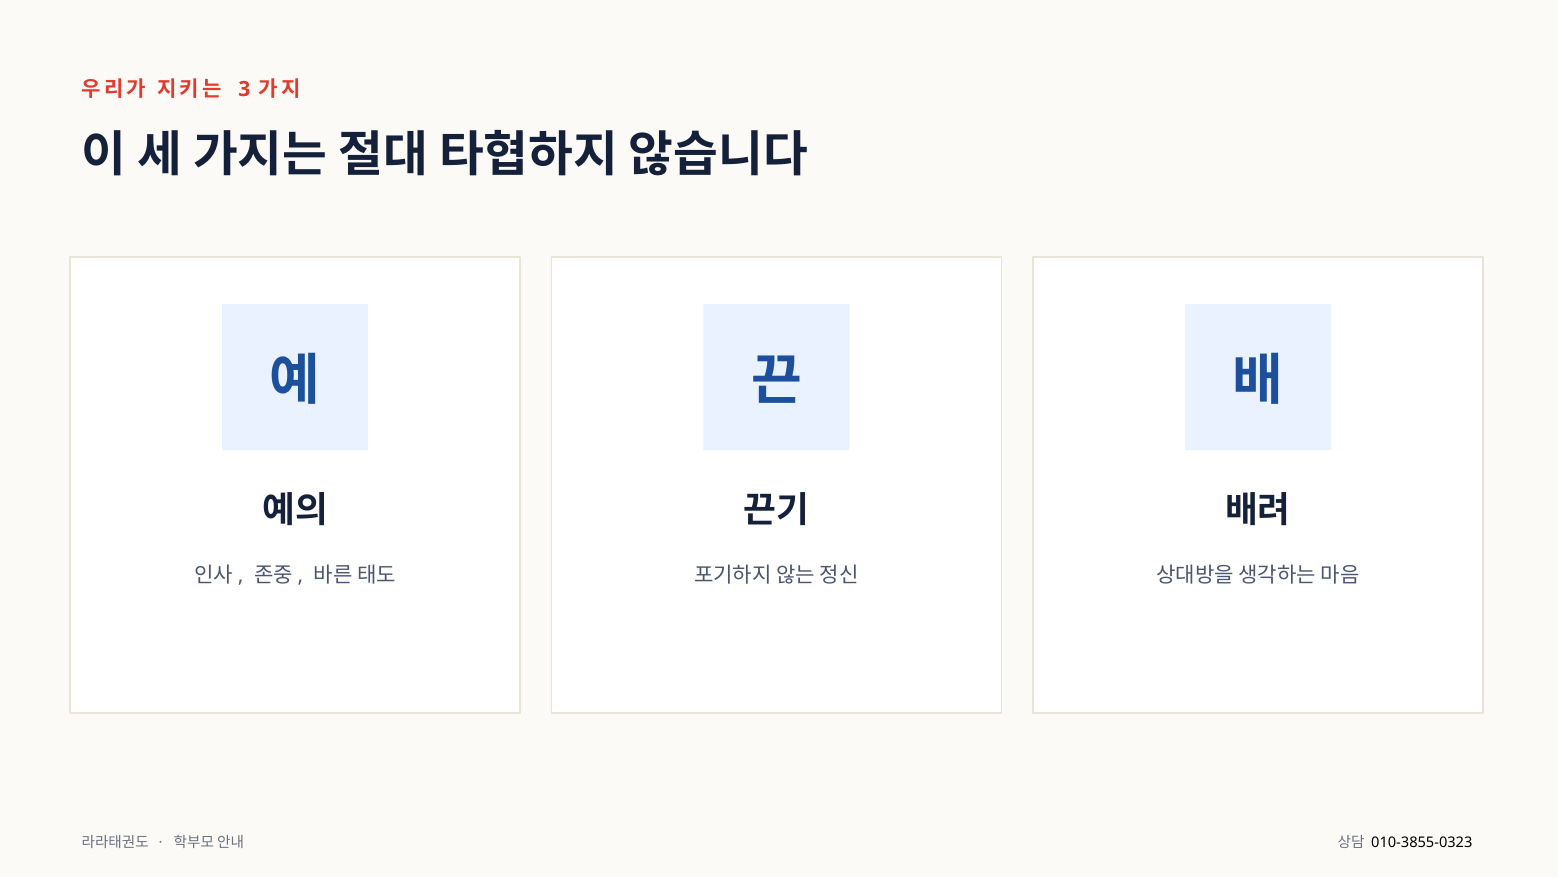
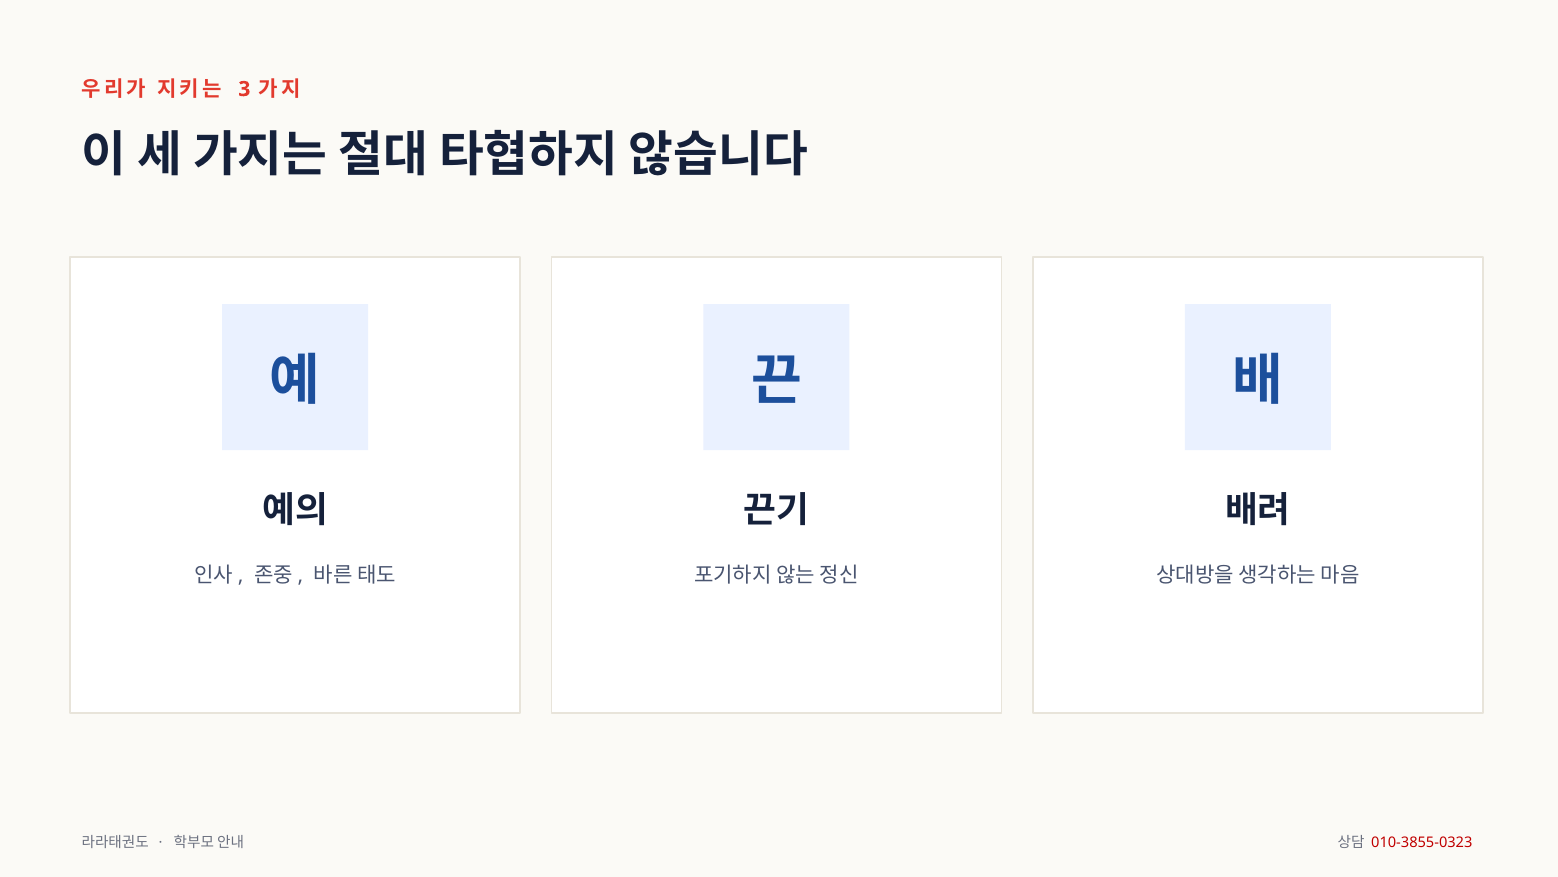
010-3855-0323 colour: black -> red (1422, 842)
